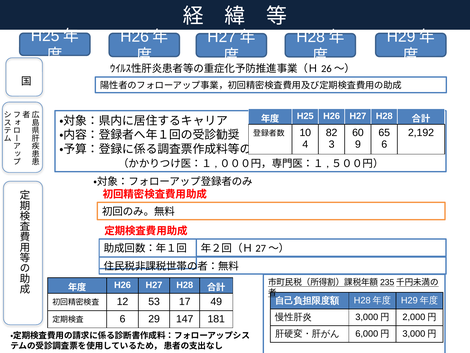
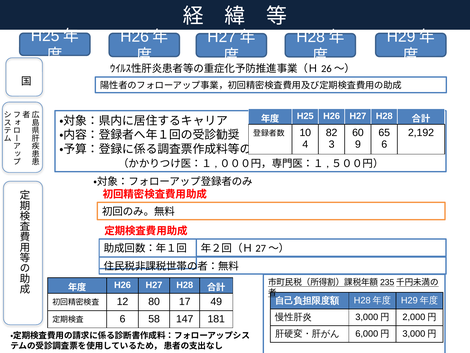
53: 53 -> 80 (154, 301)
29: 29 -> 58 (154, 318)
